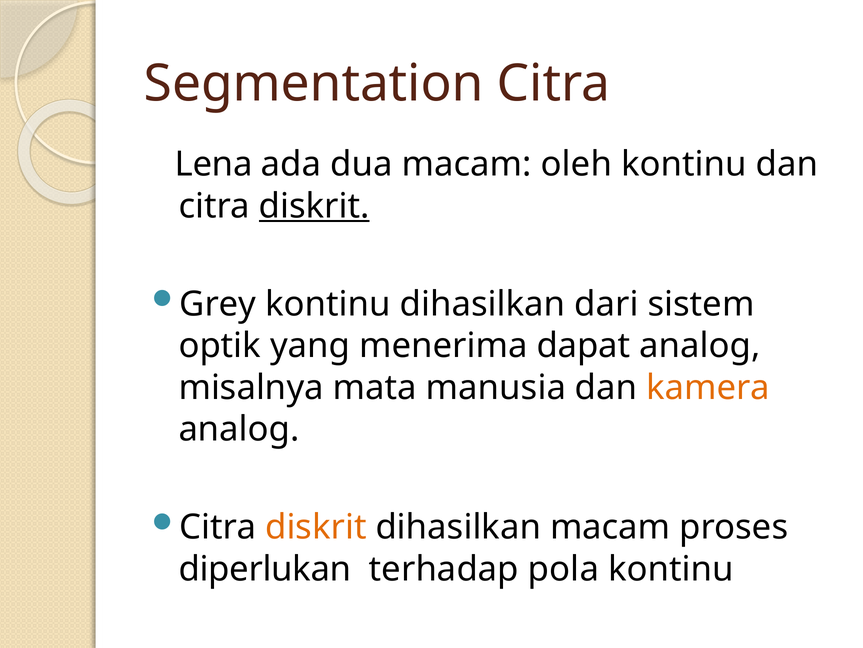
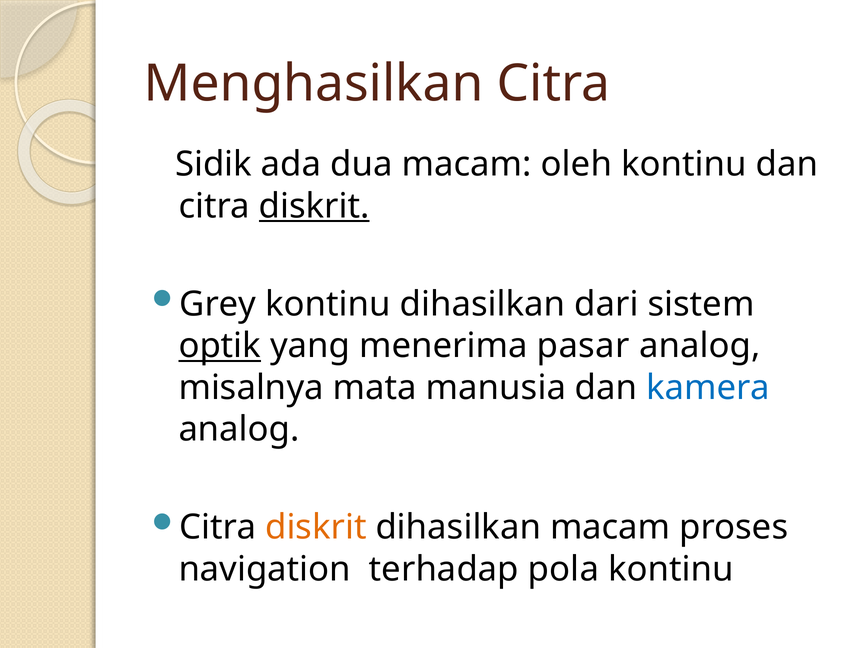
Segmentation: Segmentation -> Menghasilkan (314, 83)
Lena: Lena -> Sidik (214, 164)
optik underline: none -> present (220, 345)
dapat: dapat -> pasar (583, 345)
kamera colour: orange -> blue (708, 387)
diperlukan: diperlukan -> navigation (265, 569)
